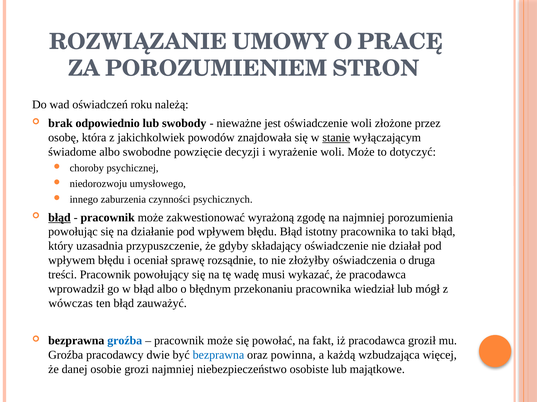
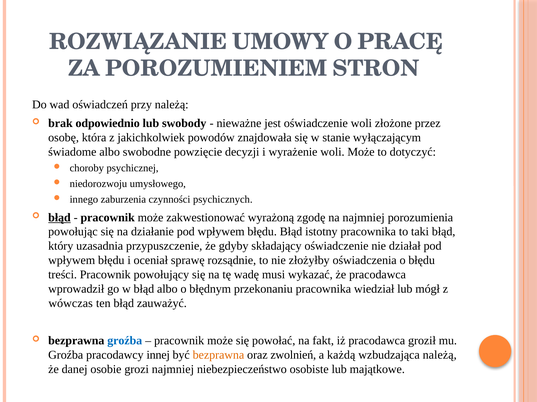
roku: roku -> przy (141, 105)
stanie underline: present -> none (336, 138)
o druga: druga -> błędu (422, 261)
dwie: dwie -> innej (158, 356)
bezprawna colour: blue -> orange (218, 356)
powinna: powinna -> zwolnień (293, 356)
wzbudzająca więcej: więcej -> należą (440, 356)
